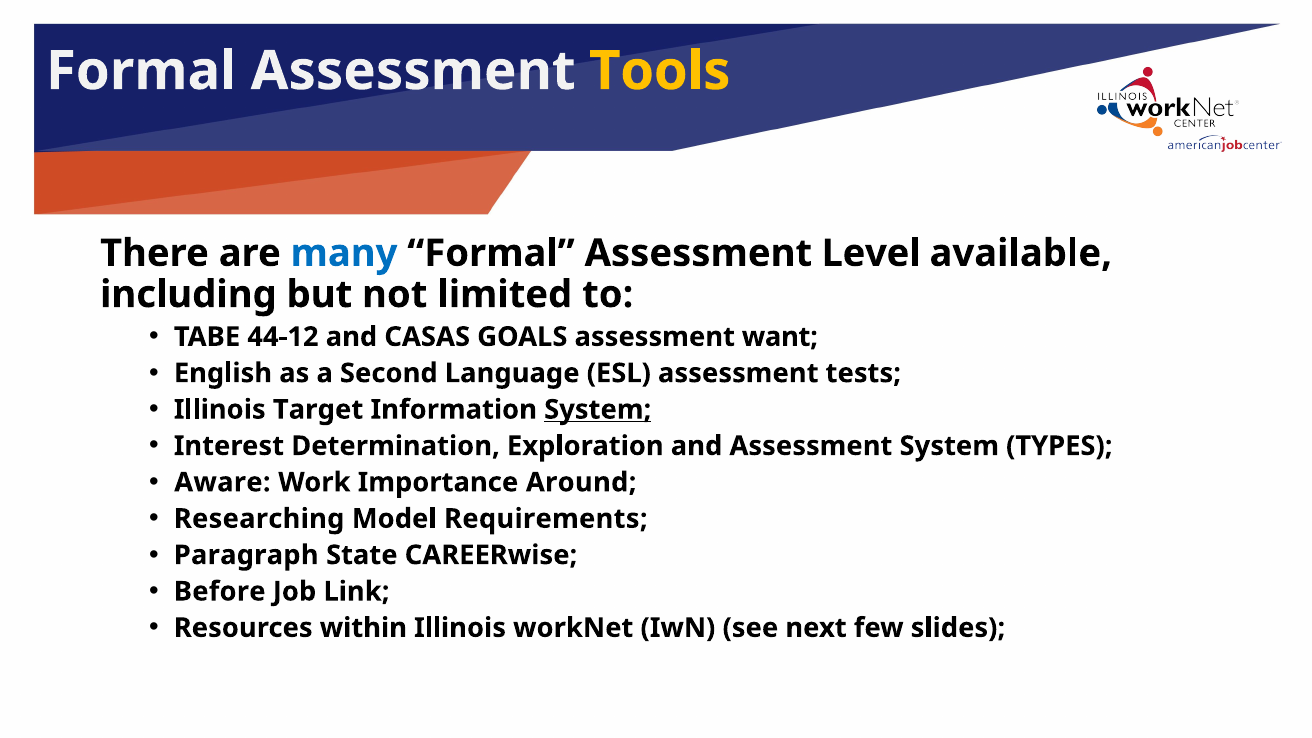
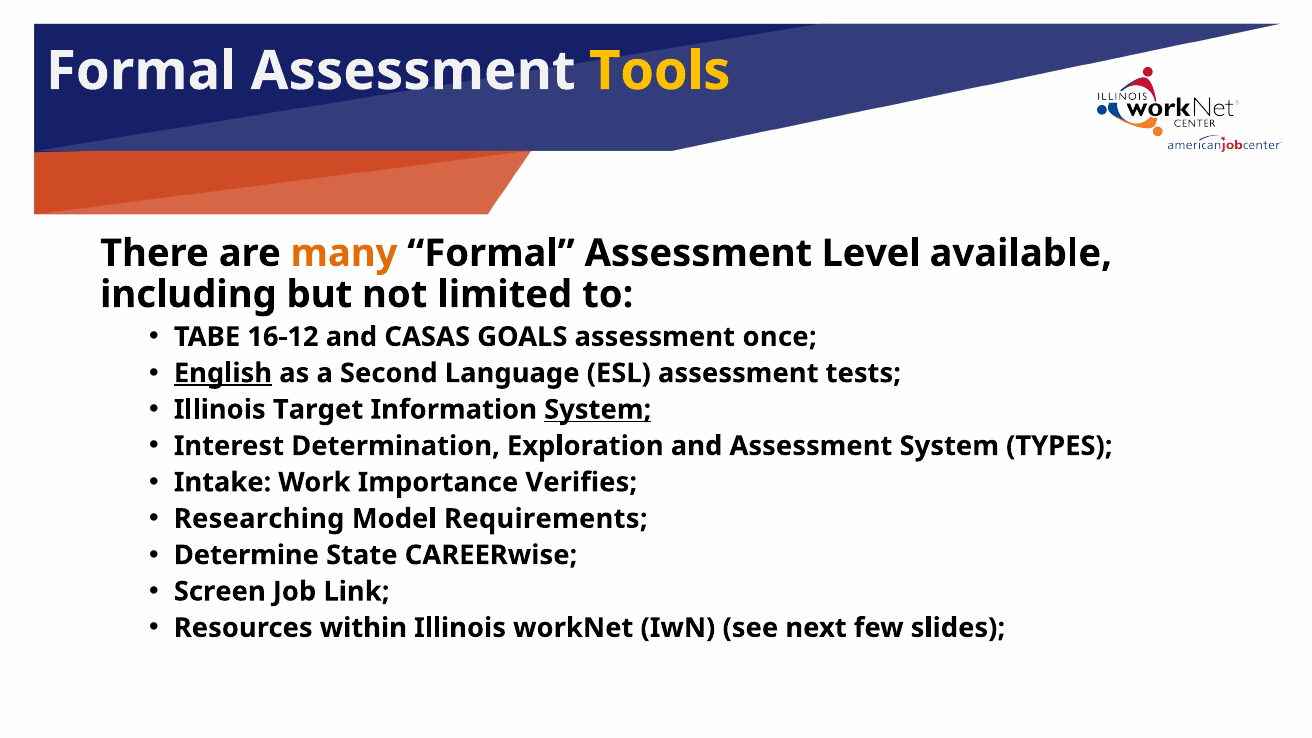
many colour: blue -> orange (344, 253)
44-12: 44-12 -> 16-12 (283, 337)
want: want -> once (780, 337)
English underline: none -> present (223, 373)
Aware: Aware -> Intake (223, 482)
Around: Around -> Verifies (581, 482)
Paragraph: Paragraph -> Determine (246, 555)
Before: Before -> Screen (220, 591)
